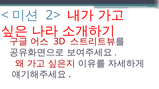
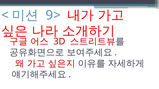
2>: 2> -> 9> (53, 15)
